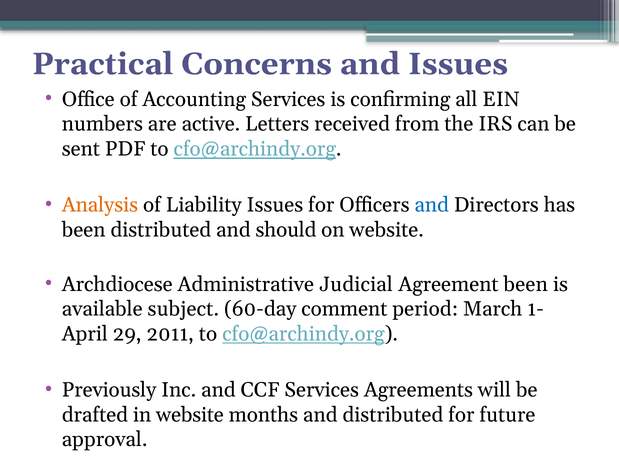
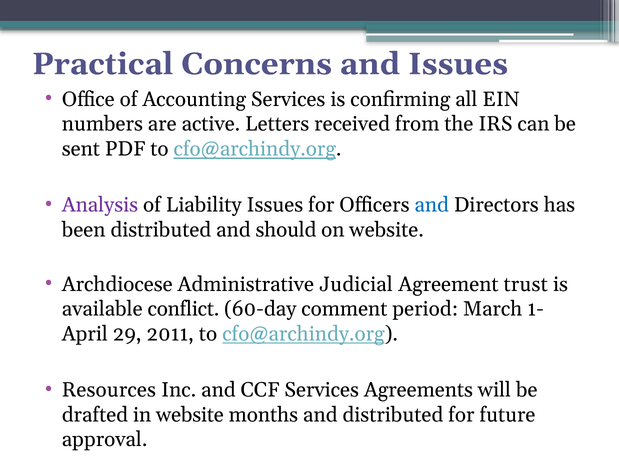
Analysis colour: orange -> purple (100, 205)
Agreement been: been -> trust (526, 285)
subject: subject -> conflict (183, 309)
Previously: Previously -> Resources (109, 390)
